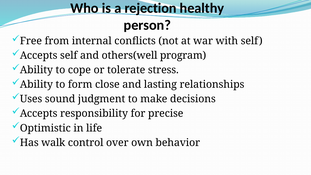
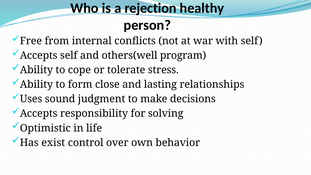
precise: precise -> solving (166, 114)
walk: walk -> exist (53, 143)
